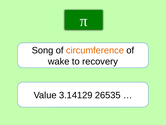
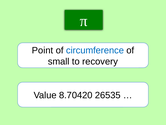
Song: Song -> Point (42, 50)
circumference colour: orange -> blue (95, 50)
wake: wake -> small (59, 61)
3.14129: 3.14129 -> 8.70420 (76, 95)
